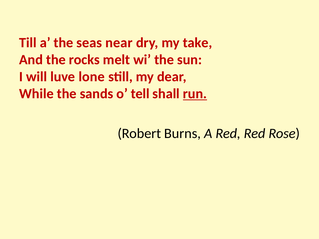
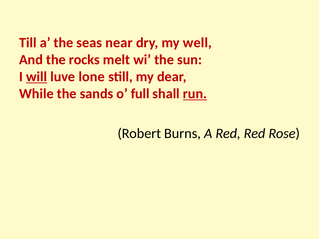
take: take -> well (197, 43)
will underline: none -> present (37, 77)
tell: tell -> full (140, 94)
